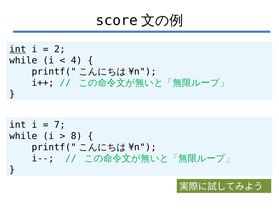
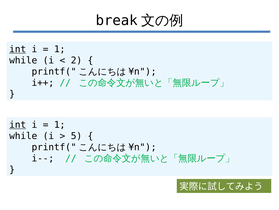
score: score -> break (117, 20)
2: 2 -> 1 (60, 49)
4: 4 -> 2 (76, 60)
int underline: none -> present (18, 124)
7: 7 -> 1 (60, 124)
8: 8 -> 5 (76, 135)
